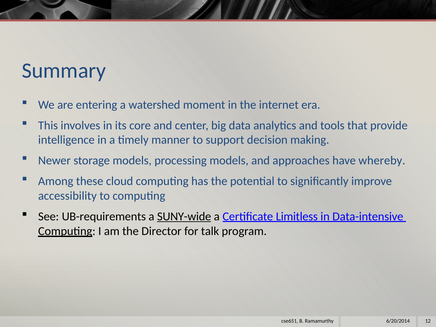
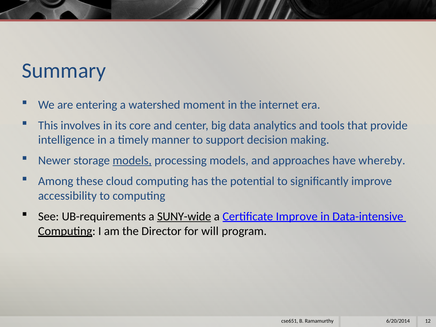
models underline: none -> present (132, 161)
Certificate Limitless: Limitless -> Improve (297, 216)
talk: talk -> will (210, 231)
